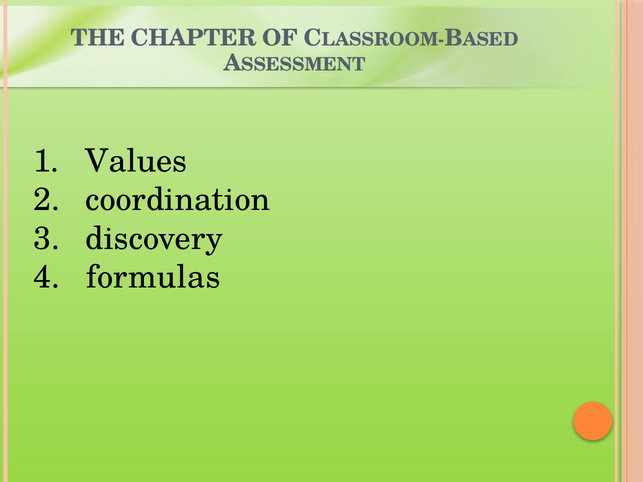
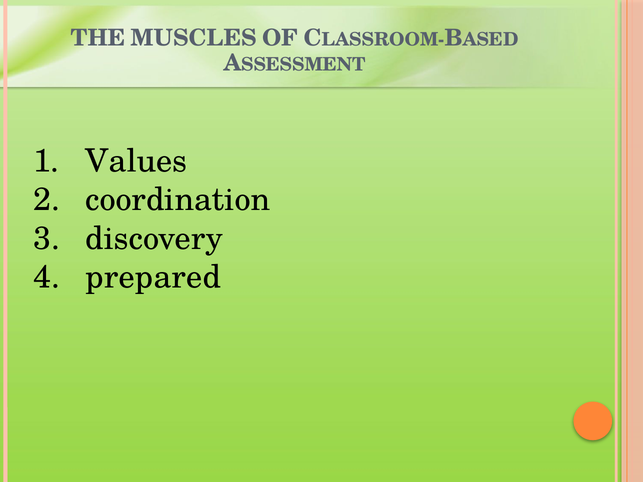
CHAPTER: CHAPTER -> MUSCLES (194, 38)
formulas: formulas -> prepared (153, 277)
